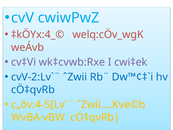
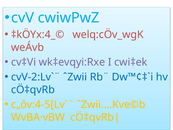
wk‡cvwb:Rxe: wk‡cvwb:Rxe -> wk‡evqyi:Rxe (72, 62)
